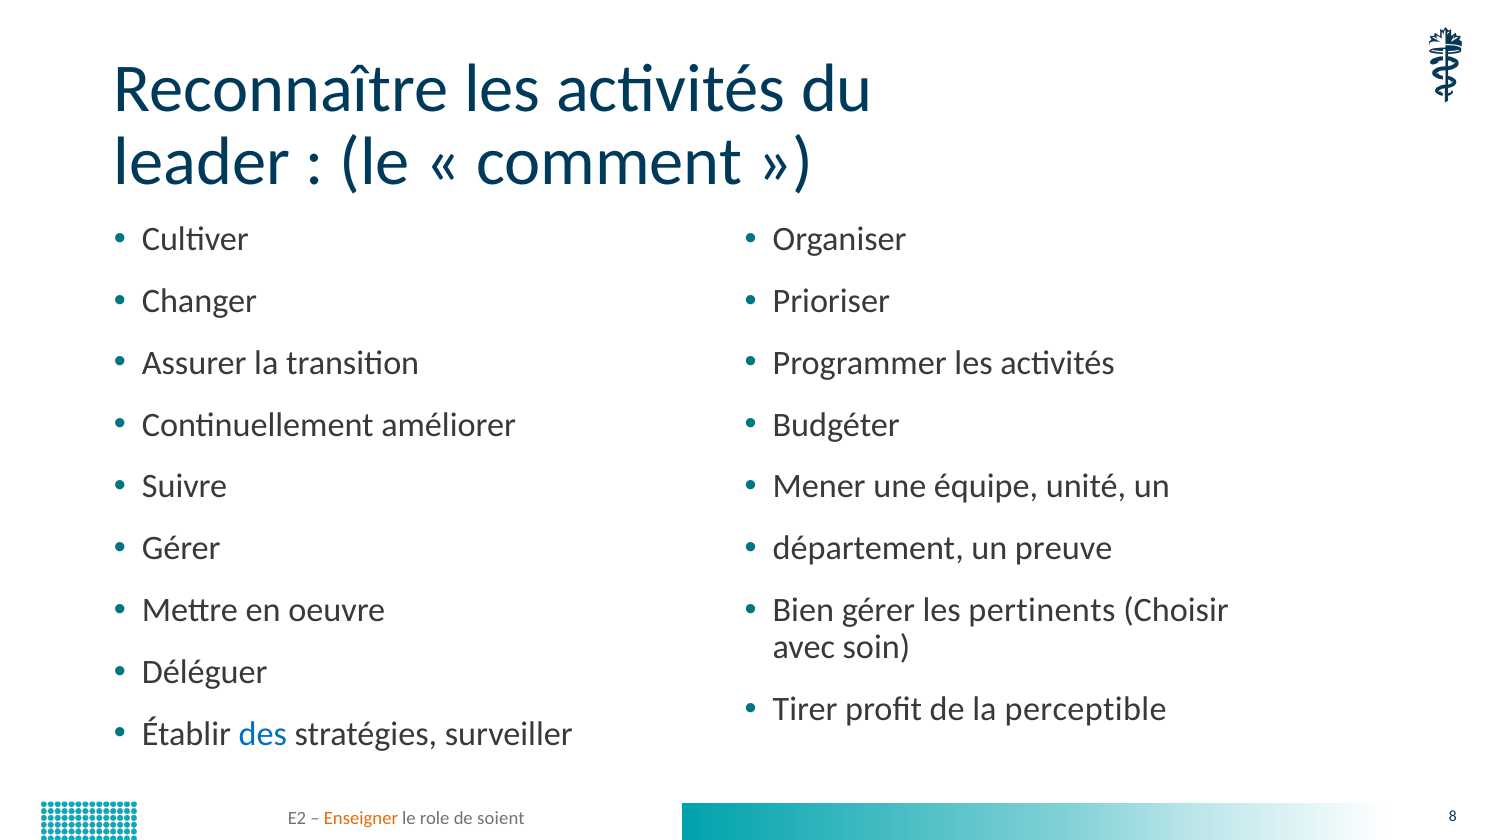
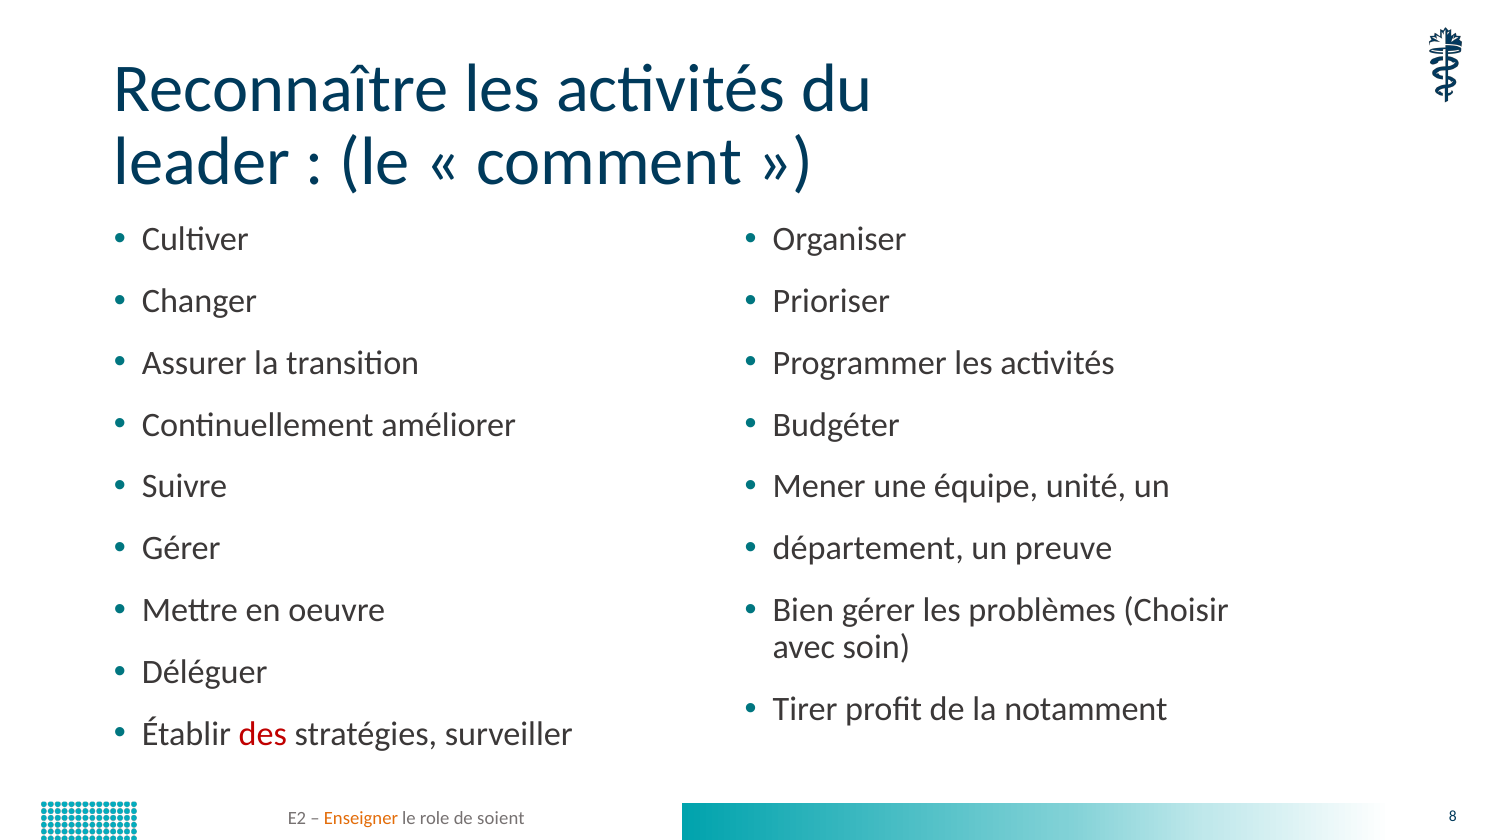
pertinents: pertinents -> problèmes (1042, 610)
perceptible: perceptible -> notamment (1086, 709)
des colour: blue -> red (263, 734)
